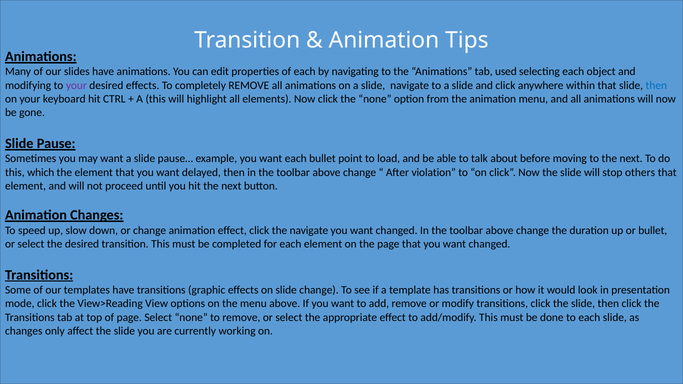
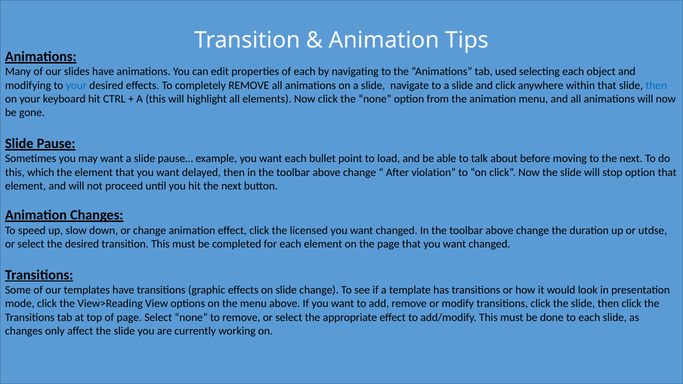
your colour: purple -> blue (76, 85)
stop others: others -> option (640, 172)
the navigate: navigate -> licensed (309, 230)
or bullet: bullet -> utdse (653, 230)
